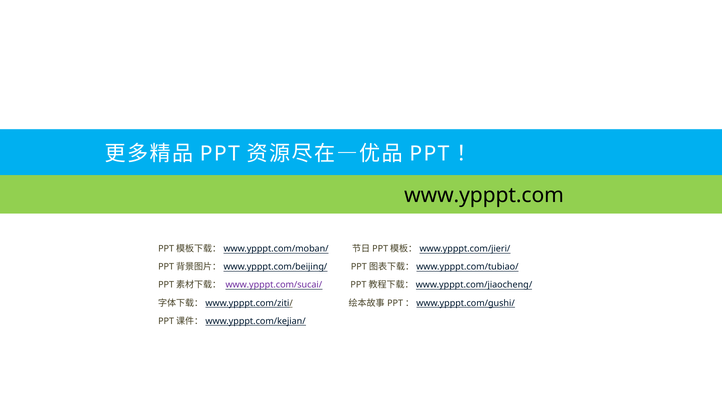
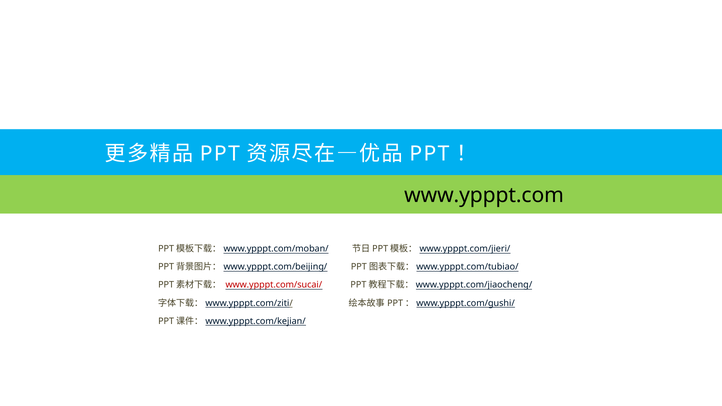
www.ypppt.com/sucai/ colour: purple -> red (274, 285)
